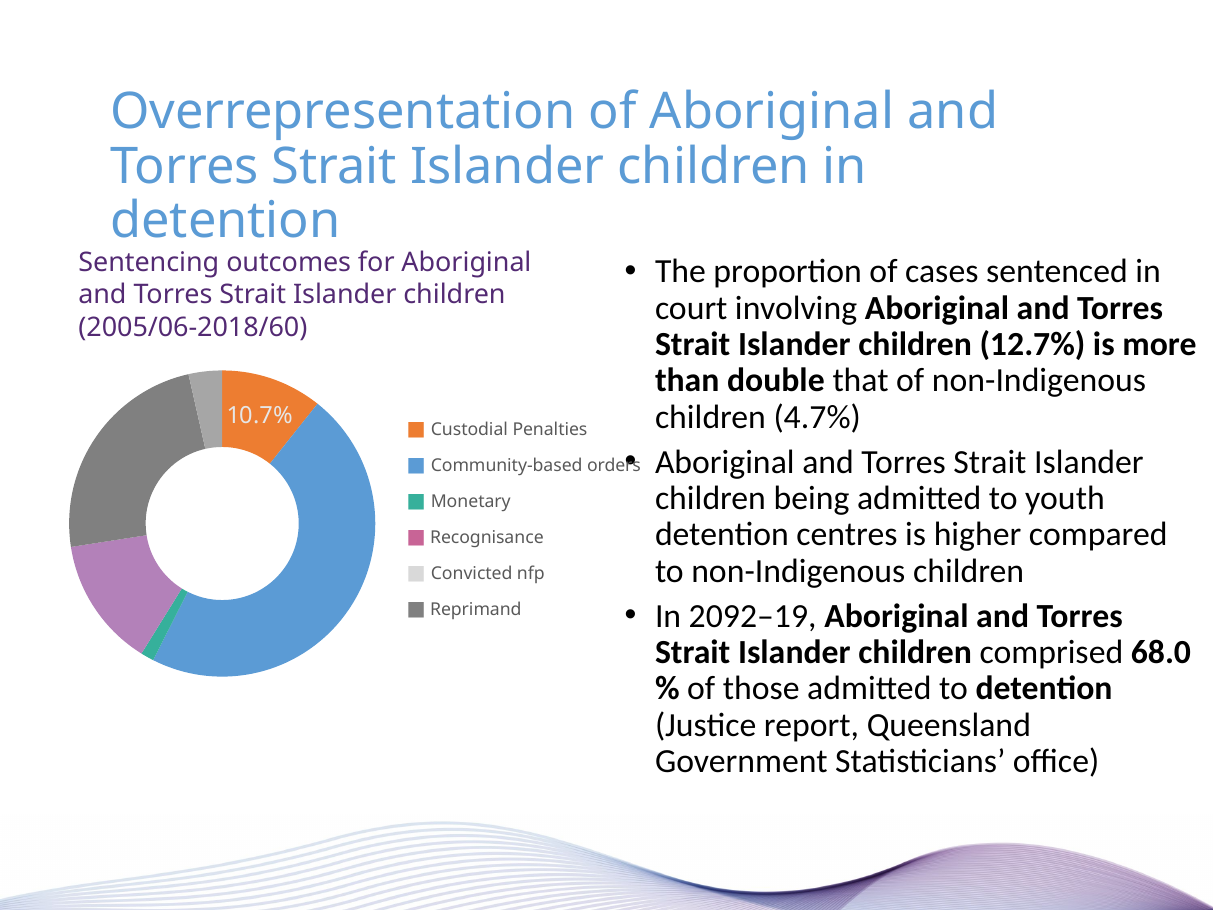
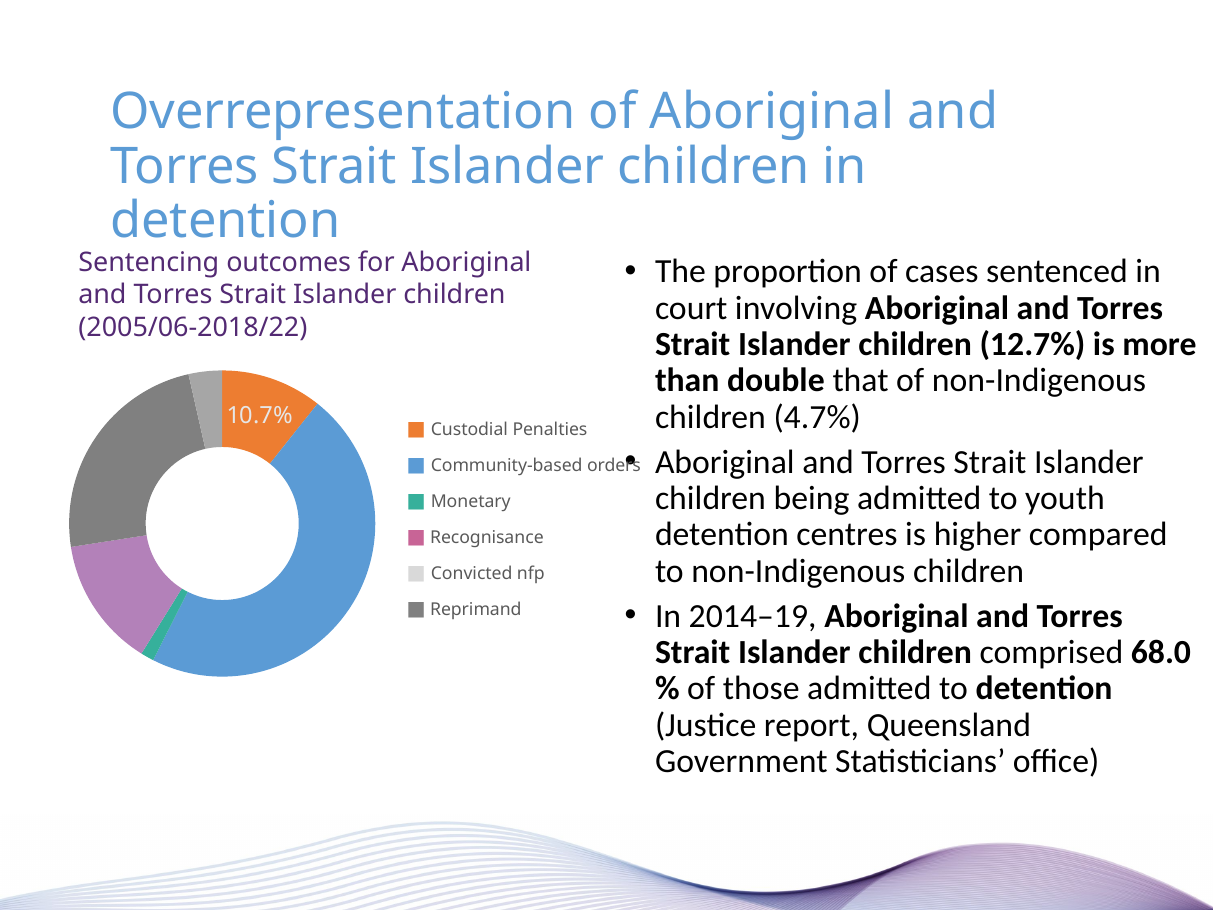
2005/06-2018/60: 2005/06-2018/60 -> 2005/06-2018/22 (193, 327)
2092–19: 2092–19 -> 2014–19 (753, 616)
